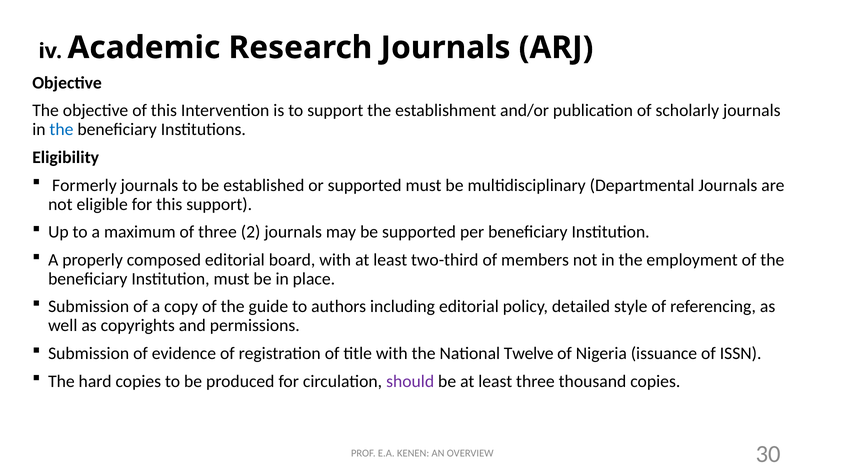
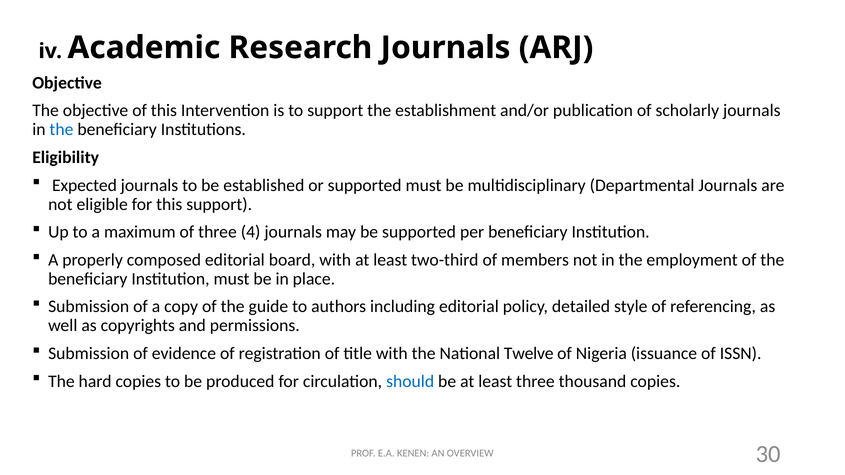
Formerly: Formerly -> Expected (84, 185)
2: 2 -> 4 (251, 232)
should colour: purple -> blue (410, 381)
